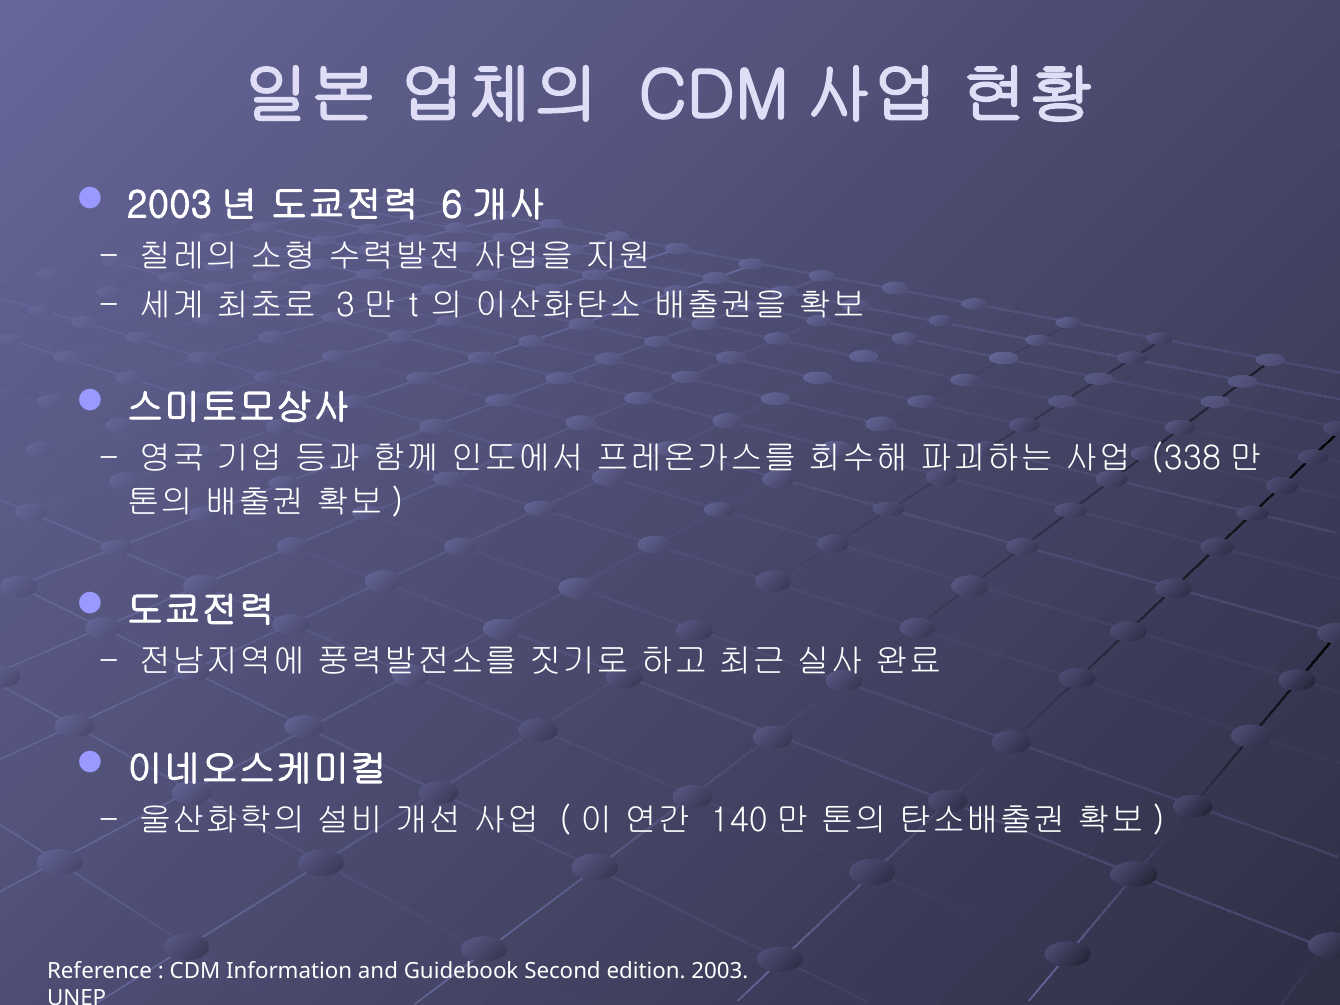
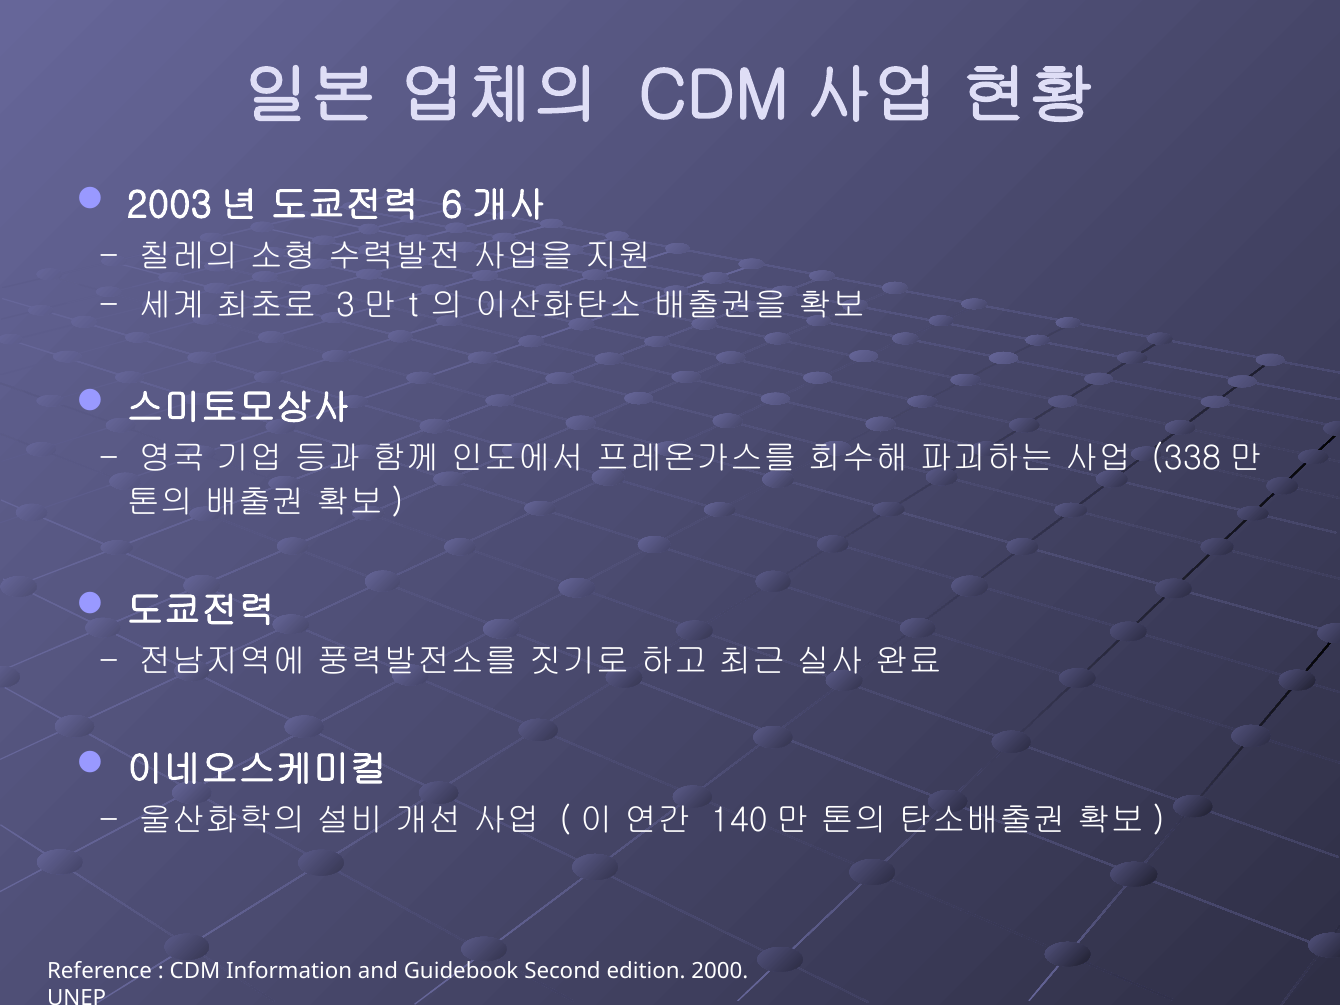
2003: 2003 -> 2000 (720, 972)
